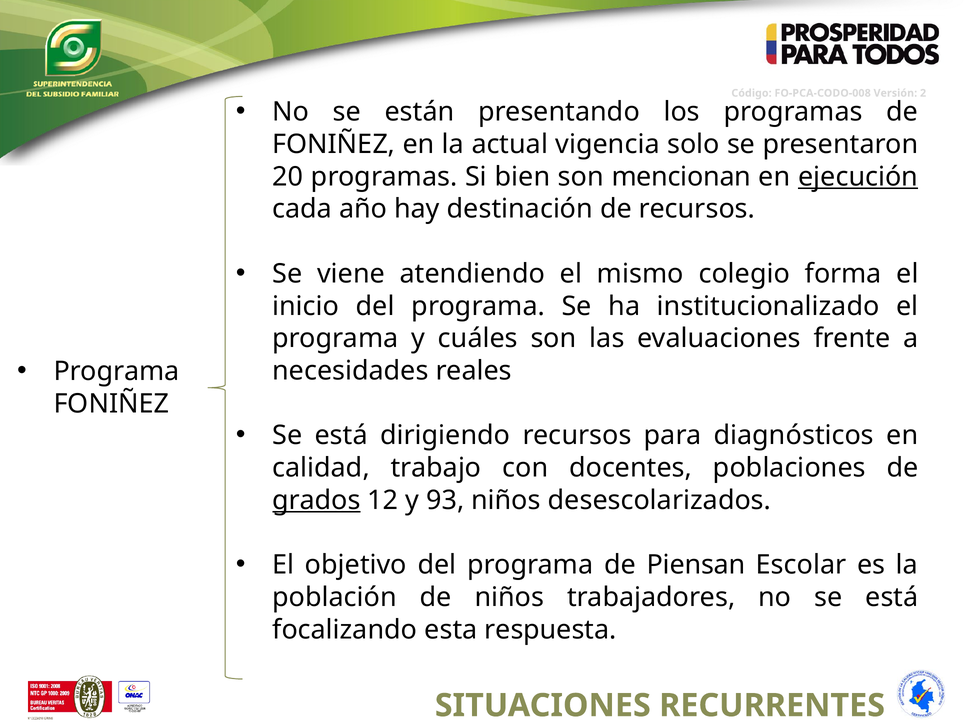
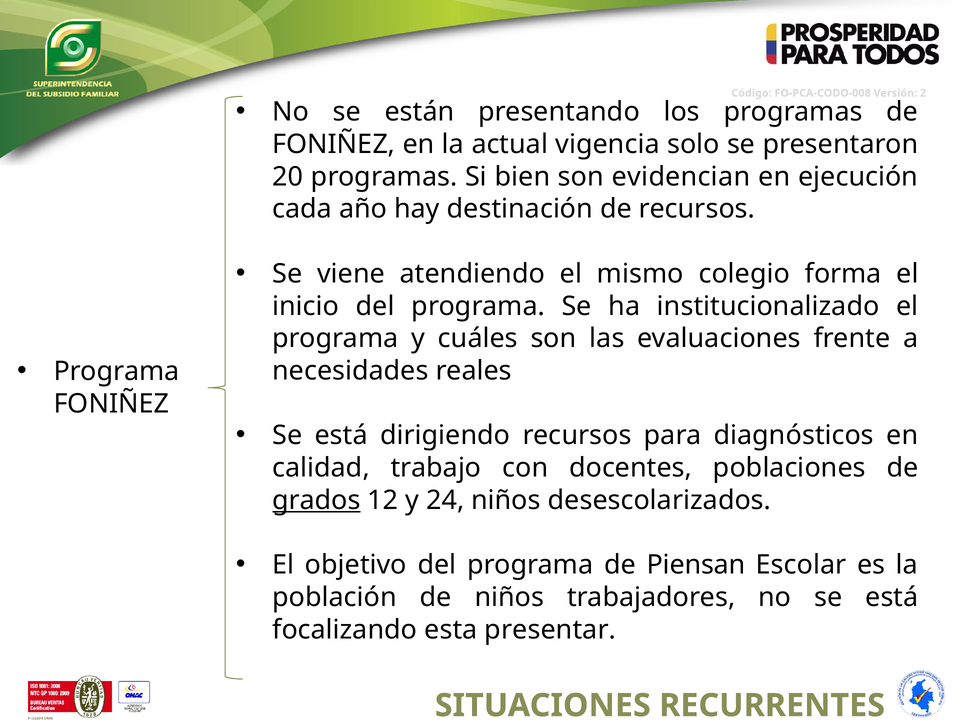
mencionan: mencionan -> evidencian (681, 177)
ejecución underline: present -> none (858, 177)
93: 93 -> 24 (445, 500)
respuesta: respuesta -> presentar (550, 629)
